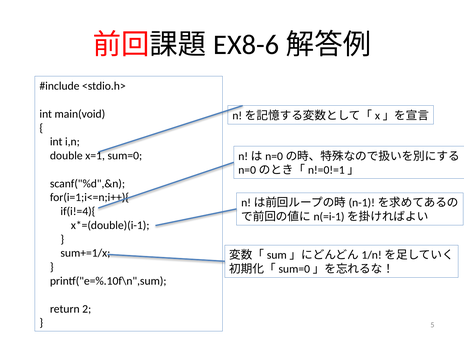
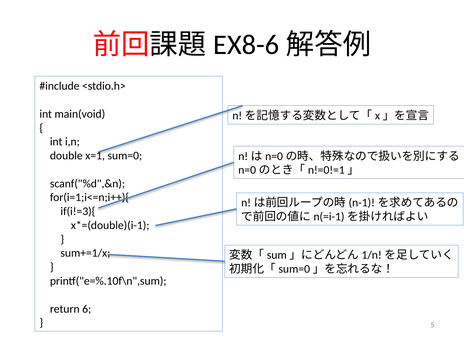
if(i!=4){: if(i!=4){ -> if(i!=3){ (78, 211)
2: 2 -> 6 (87, 309)
